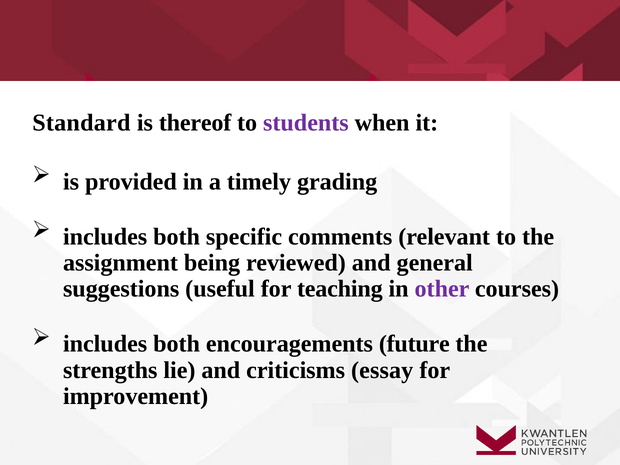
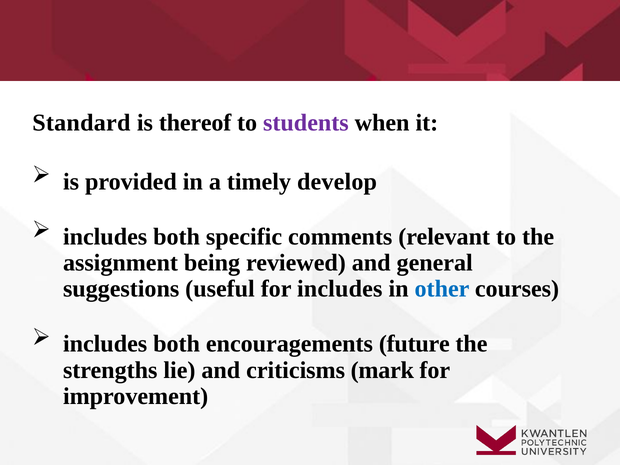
grading: grading -> develop (337, 182)
for teaching: teaching -> includes (340, 289)
other colour: purple -> blue (442, 289)
essay: essay -> mark (382, 370)
